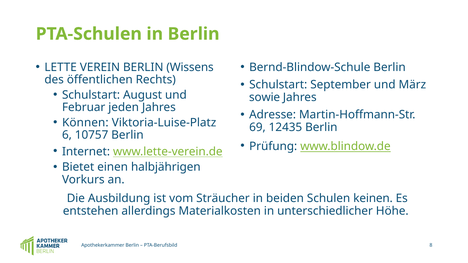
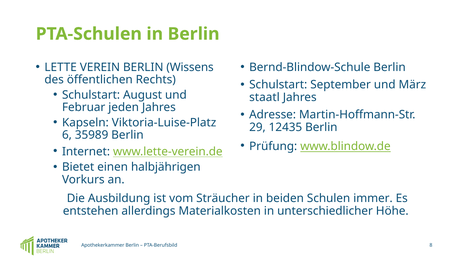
sowie: sowie -> staatl (264, 97)
Können: Können -> Kapseln (85, 123)
69: 69 -> 29 (257, 128)
10757: 10757 -> 35989 (92, 135)
keinen: keinen -> immer (373, 199)
